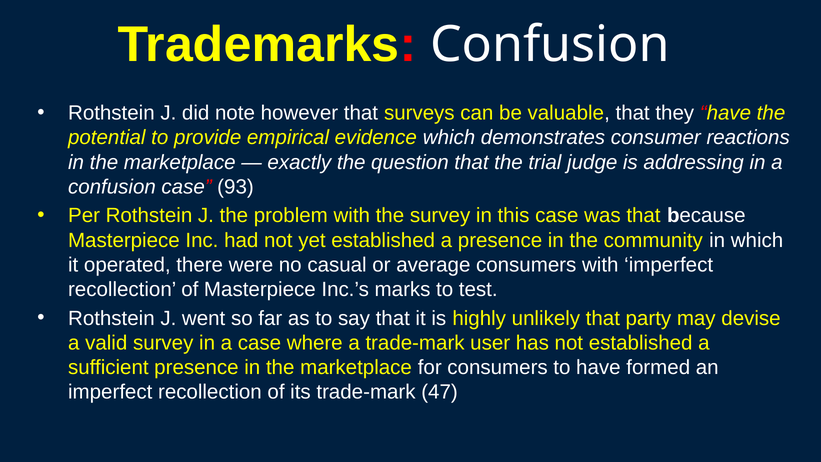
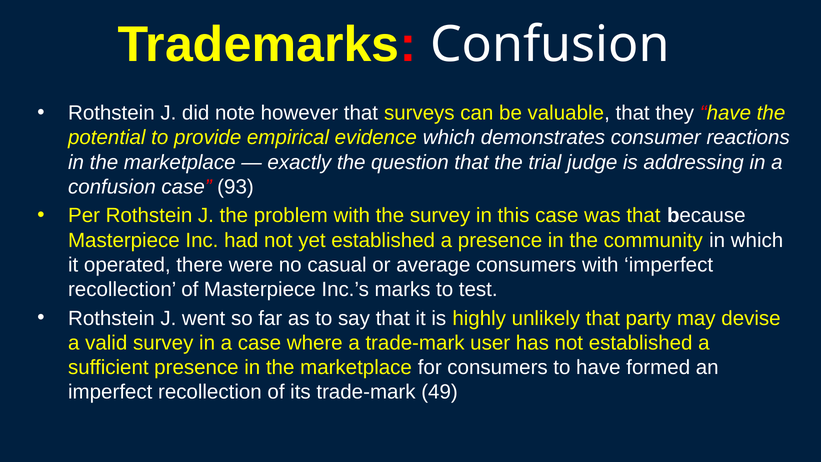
47: 47 -> 49 (440, 392)
